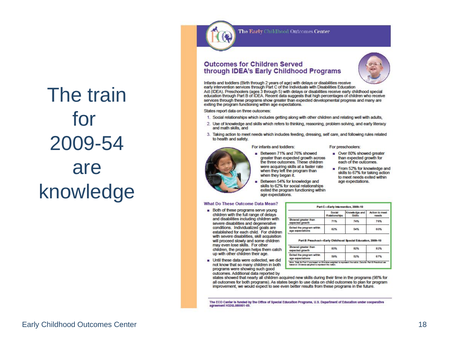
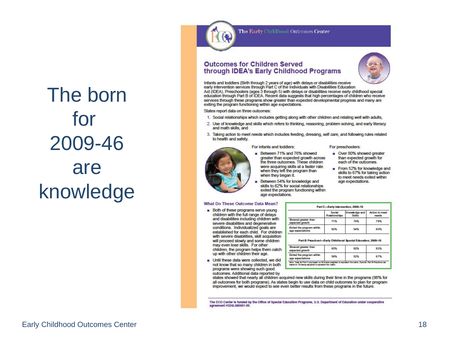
train: train -> born (107, 95)
2009-54: 2009-54 -> 2009-46 (87, 144)
